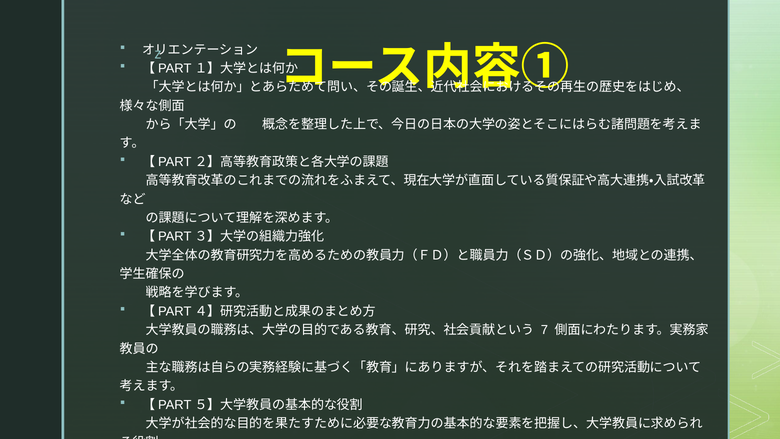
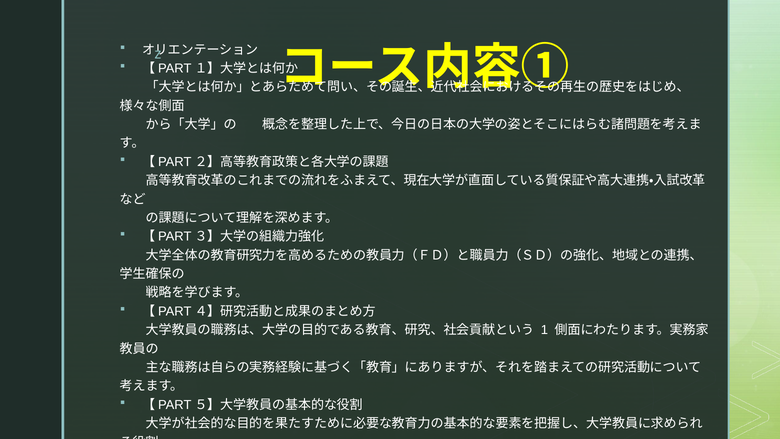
7: 7 -> 1 (544, 330)
